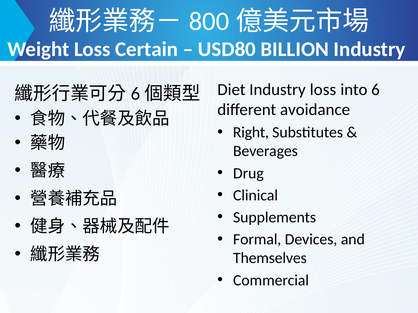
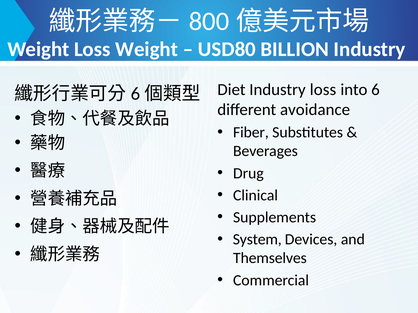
Loss Certain: Certain -> Weight (147, 49)
Right: Right -> Fiber (251, 133)
Formal: Formal -> System (257, 240)
